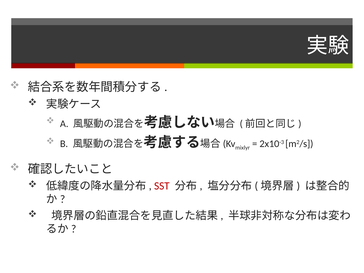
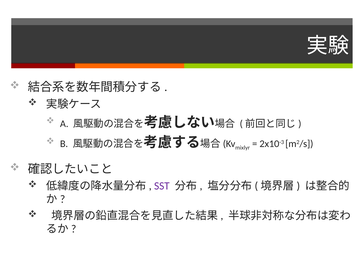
SST colour: red -> purple (162, 186)
